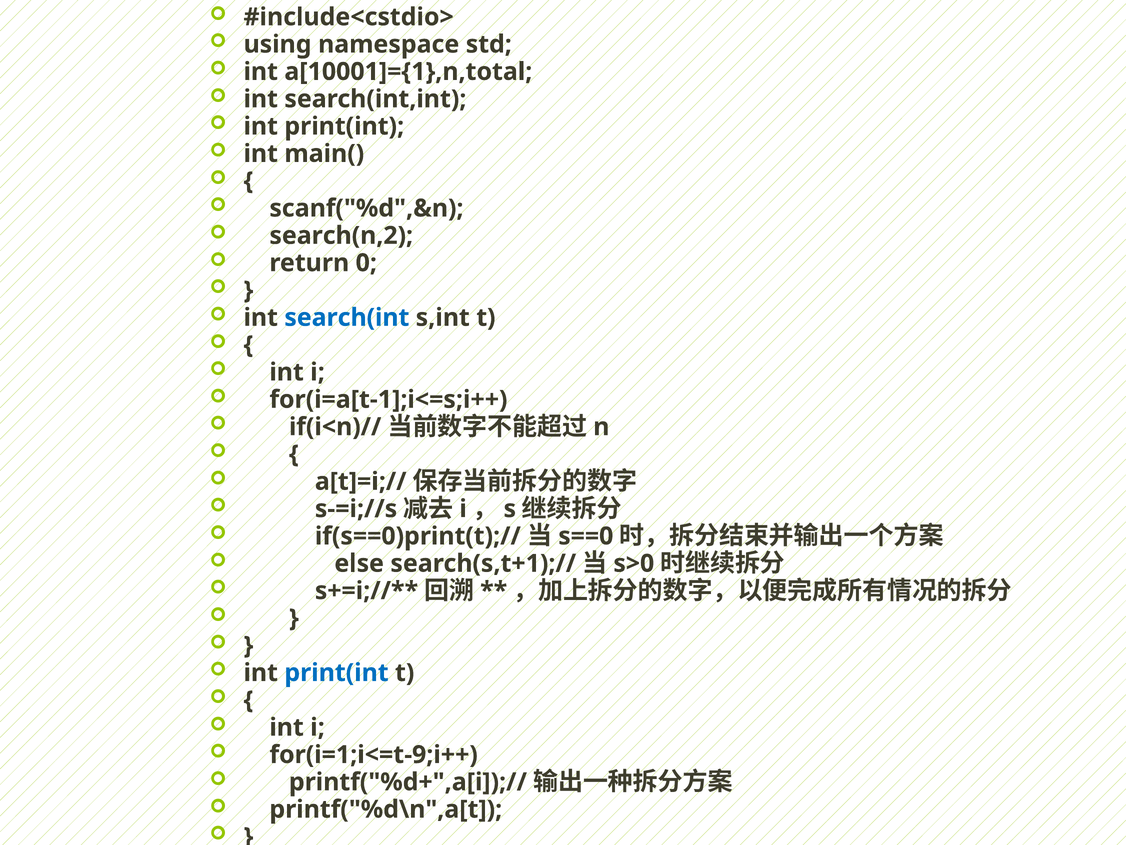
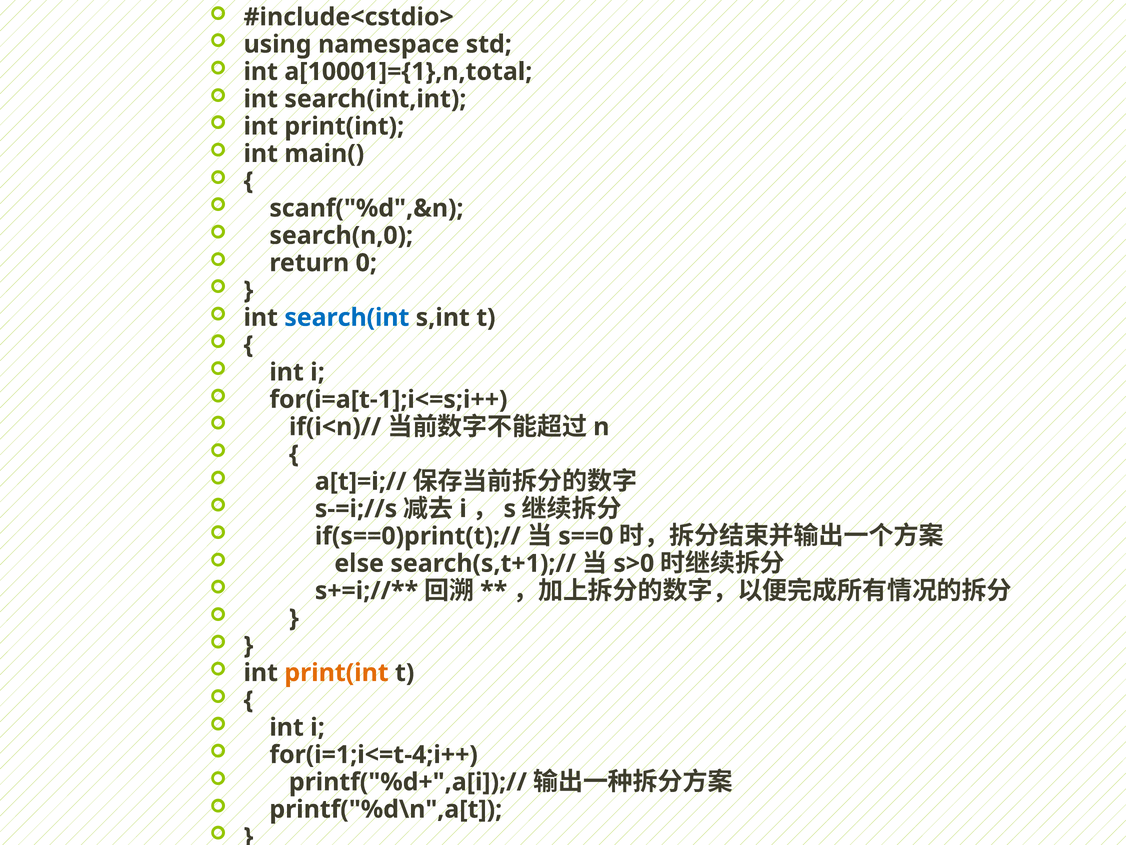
search(n,2: search(n,2 -> search(n,0 (341, 235)
print(int colour: blue -> orange (336, 672)
for(i=1;i<=t-9;i++: for(i=1;i<=t-9;i++ -> for(i=1;i<=t-4;i++ (374, 754)
